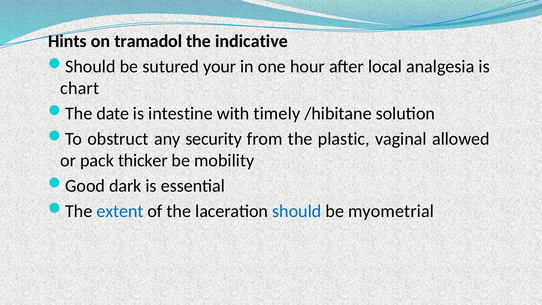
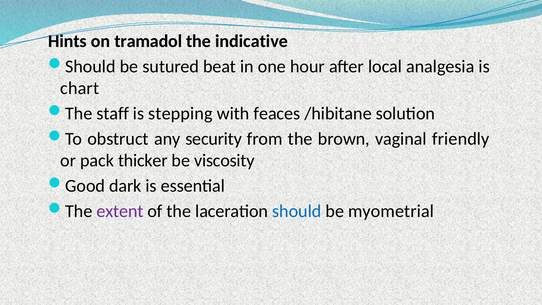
your: your -> beat (220, 67)
date: date -> staff (113, 114)
intestine: intestine -> stepping (180, 114)
timely: timely -> feaces (277, 114)
plastic: plastic -> brown (344, 139)
allowed: allowed -> friendly (461, 139)
mobility: mobility -> viscosity (224, 161)
extent colour: blue -> purple (120, 211)
